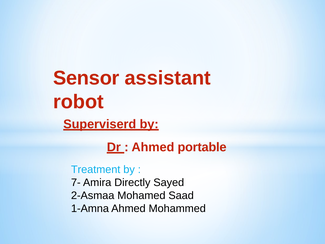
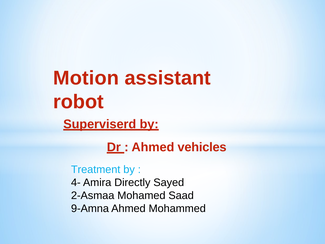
Sensor: Sensor -> Motion (86, 78)
portable: portable -> vehicles (202, 147)
7-: 7- -> 4- (76, 182)
1-Amna: 1-Amna -> 9-Amna (90, 208)
